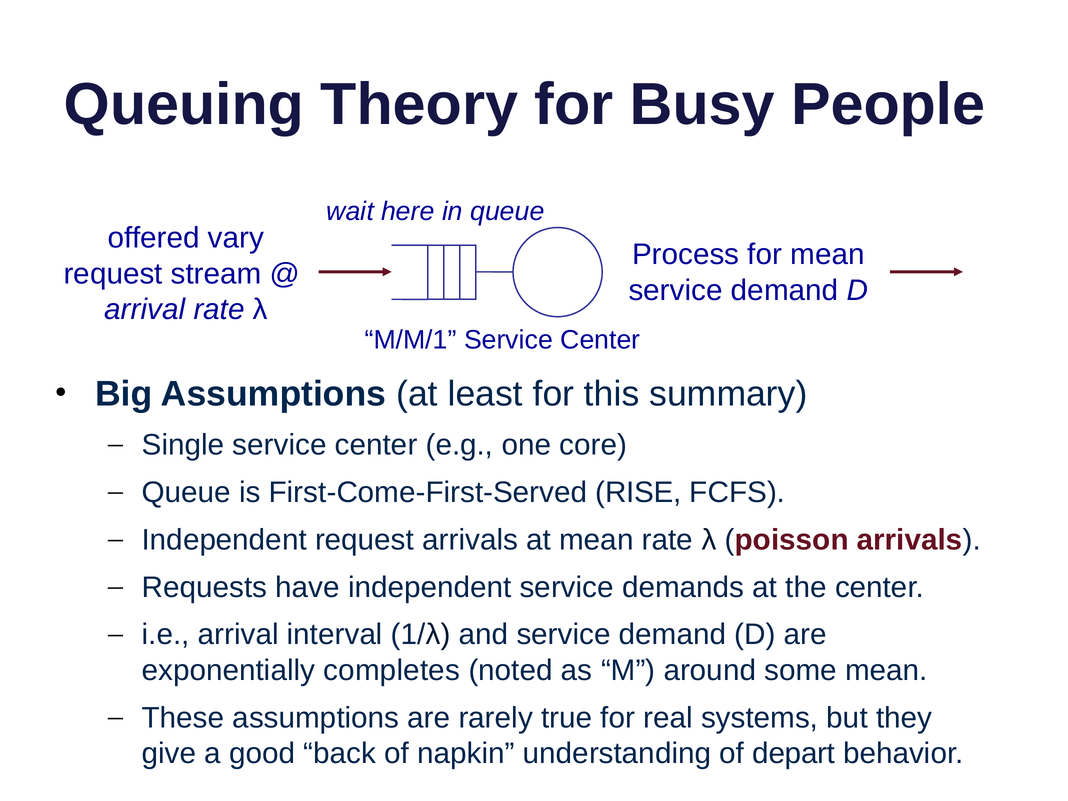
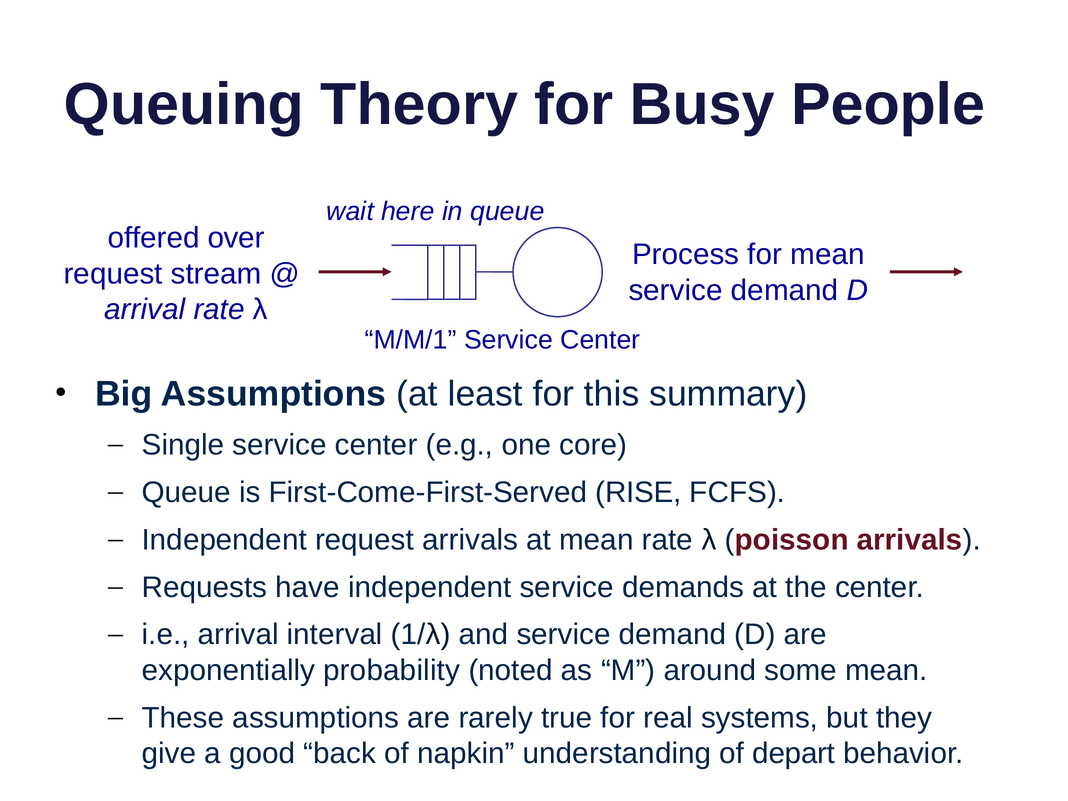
vary: vary -> over (236, 238)
completes: completes -> probability (392, 670)
